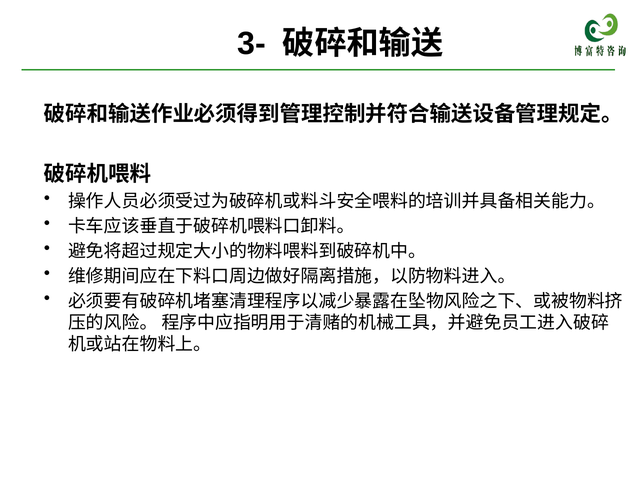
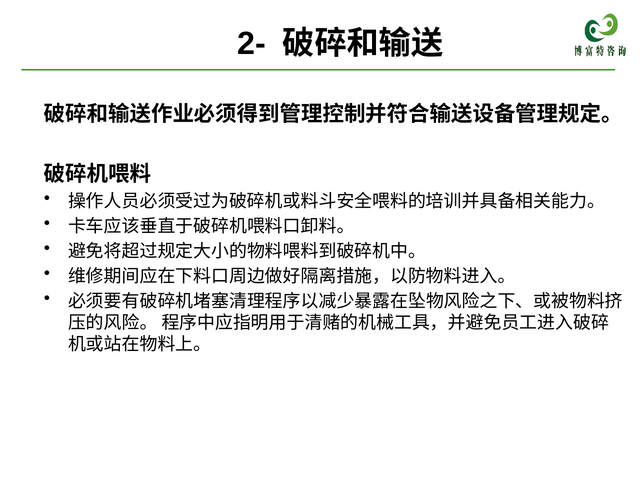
3-: 3- -> 2- (252, 43)
